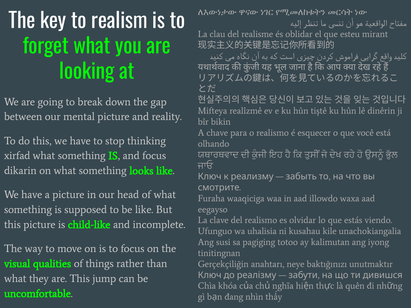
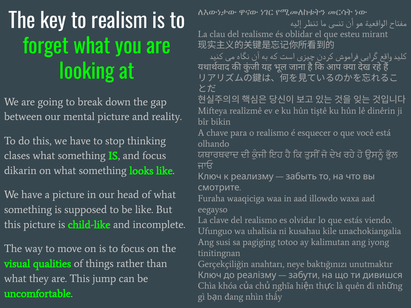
xirfad: xirfad -> clases (17, 156)
